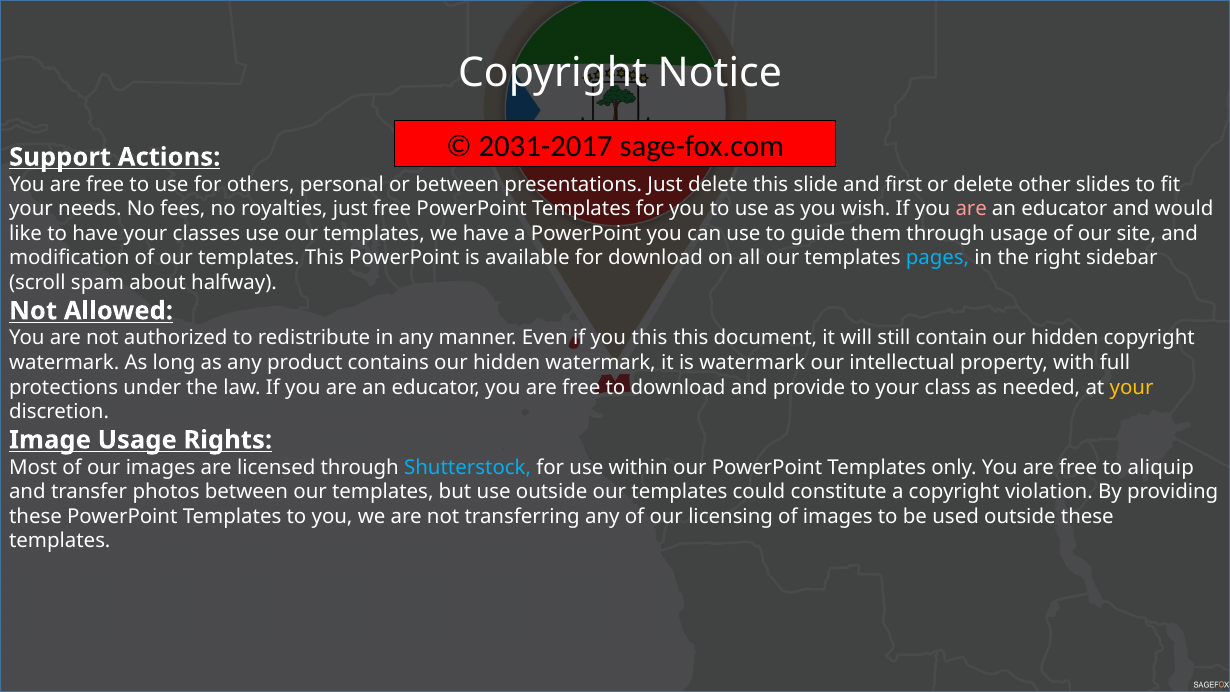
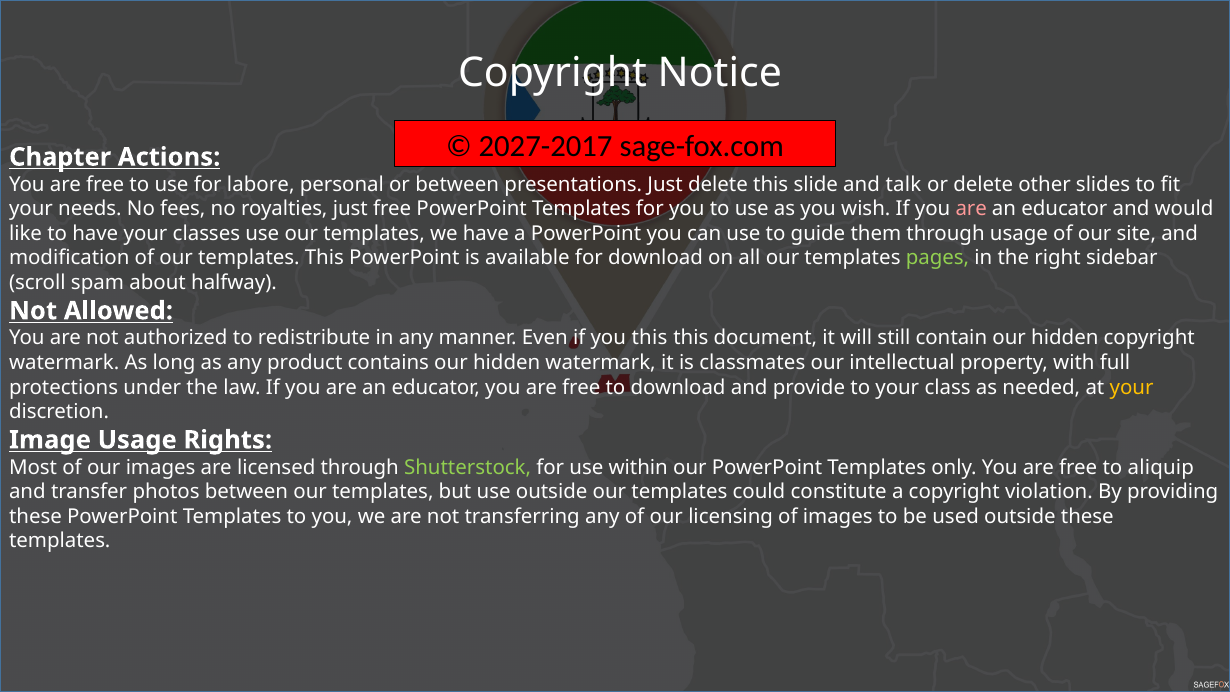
2031-2017: 2031-2017 -> 2027-2017 (546, 146)
Support: Support -> Chapter (60, 157)
others: others -> labore (261, 184)
first: first -> talk (903, 184)
pages colour: light blue -> light green (938, 258)
is watermark: watermark -> classmates (752, 363)
Shutterstock colour: light blue -> light green (468, 467)
